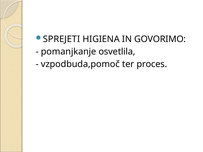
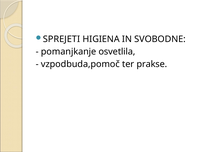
GOVORIMO: GOVORIMO -> SVOBODNE (160, 39)
proces: proces -> prakse (152, 64)
